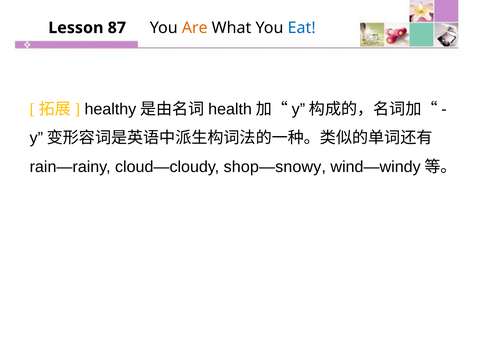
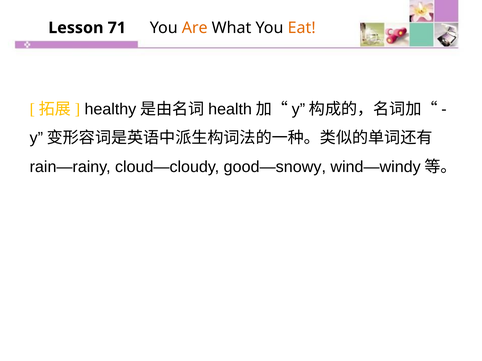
87: 87 -> 71 (117, 28)
Eat colour: blue -> orange (302, 28)
shop—snowy: shop—snowy -> good—snowy (275, 167)
